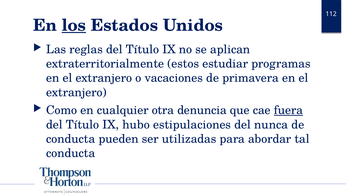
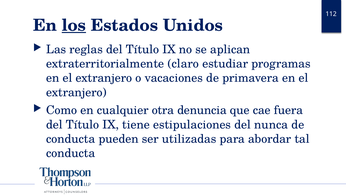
estos: estos -> claro (183, 64)
fuera underline: present -> none (288, 110)
hubo: hubo -> tiene (136, 124)
